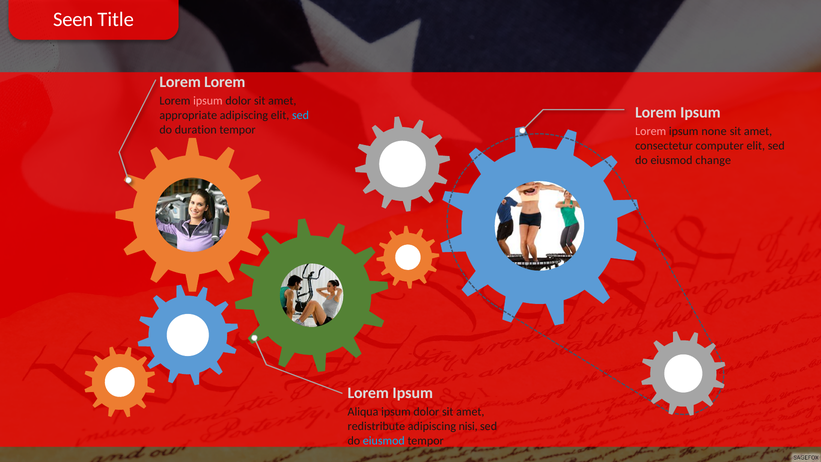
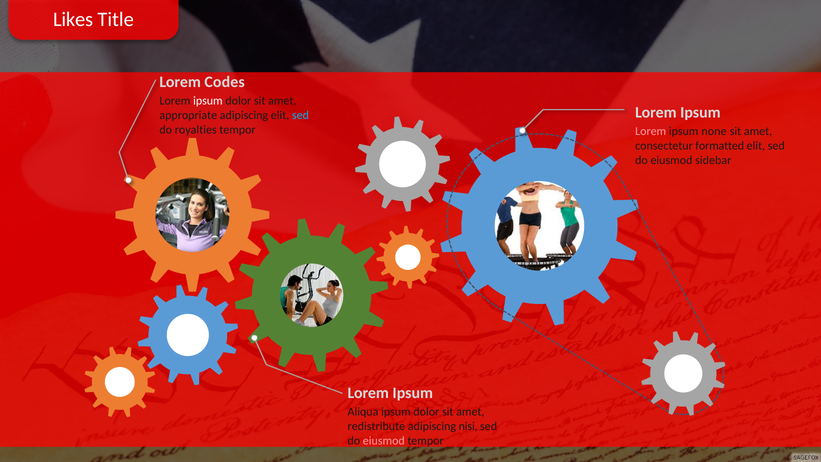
Seen: Seen -> Likes (73, 19)
Lorem: Lorem -> Codes (225, 82)
ipsum colour: pink -> white (208, 101)
duration: duration -> royalties (196, 130)
computer: computer -> formatted (720, 146)
change: change -> sidebar (713, 160)
eiusmod colour: light blue -> pink (384, 440)
